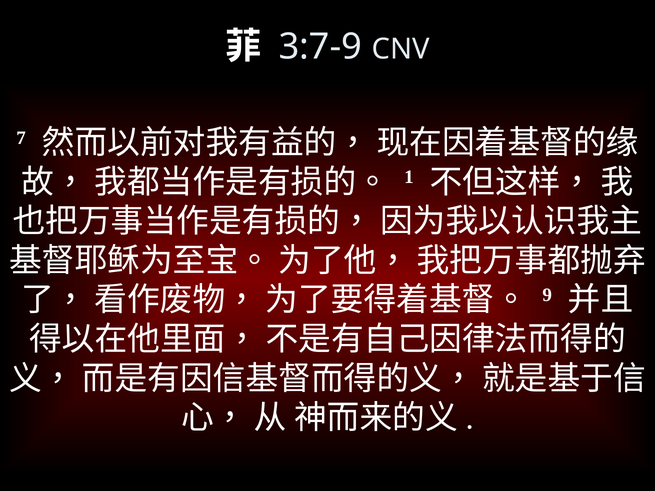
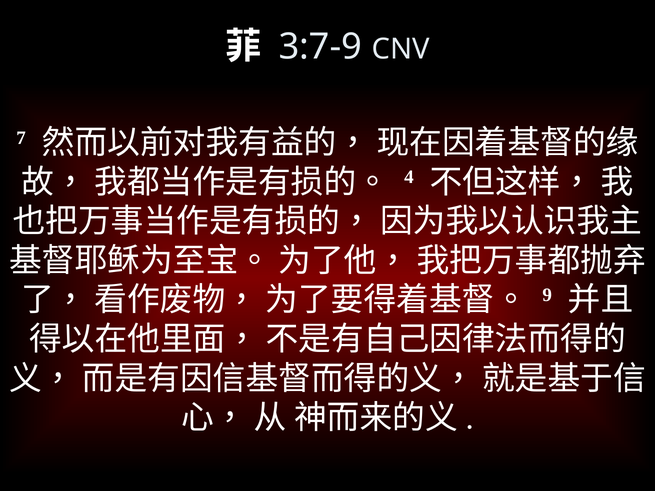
1: 1 -> 4 (409, 177)
